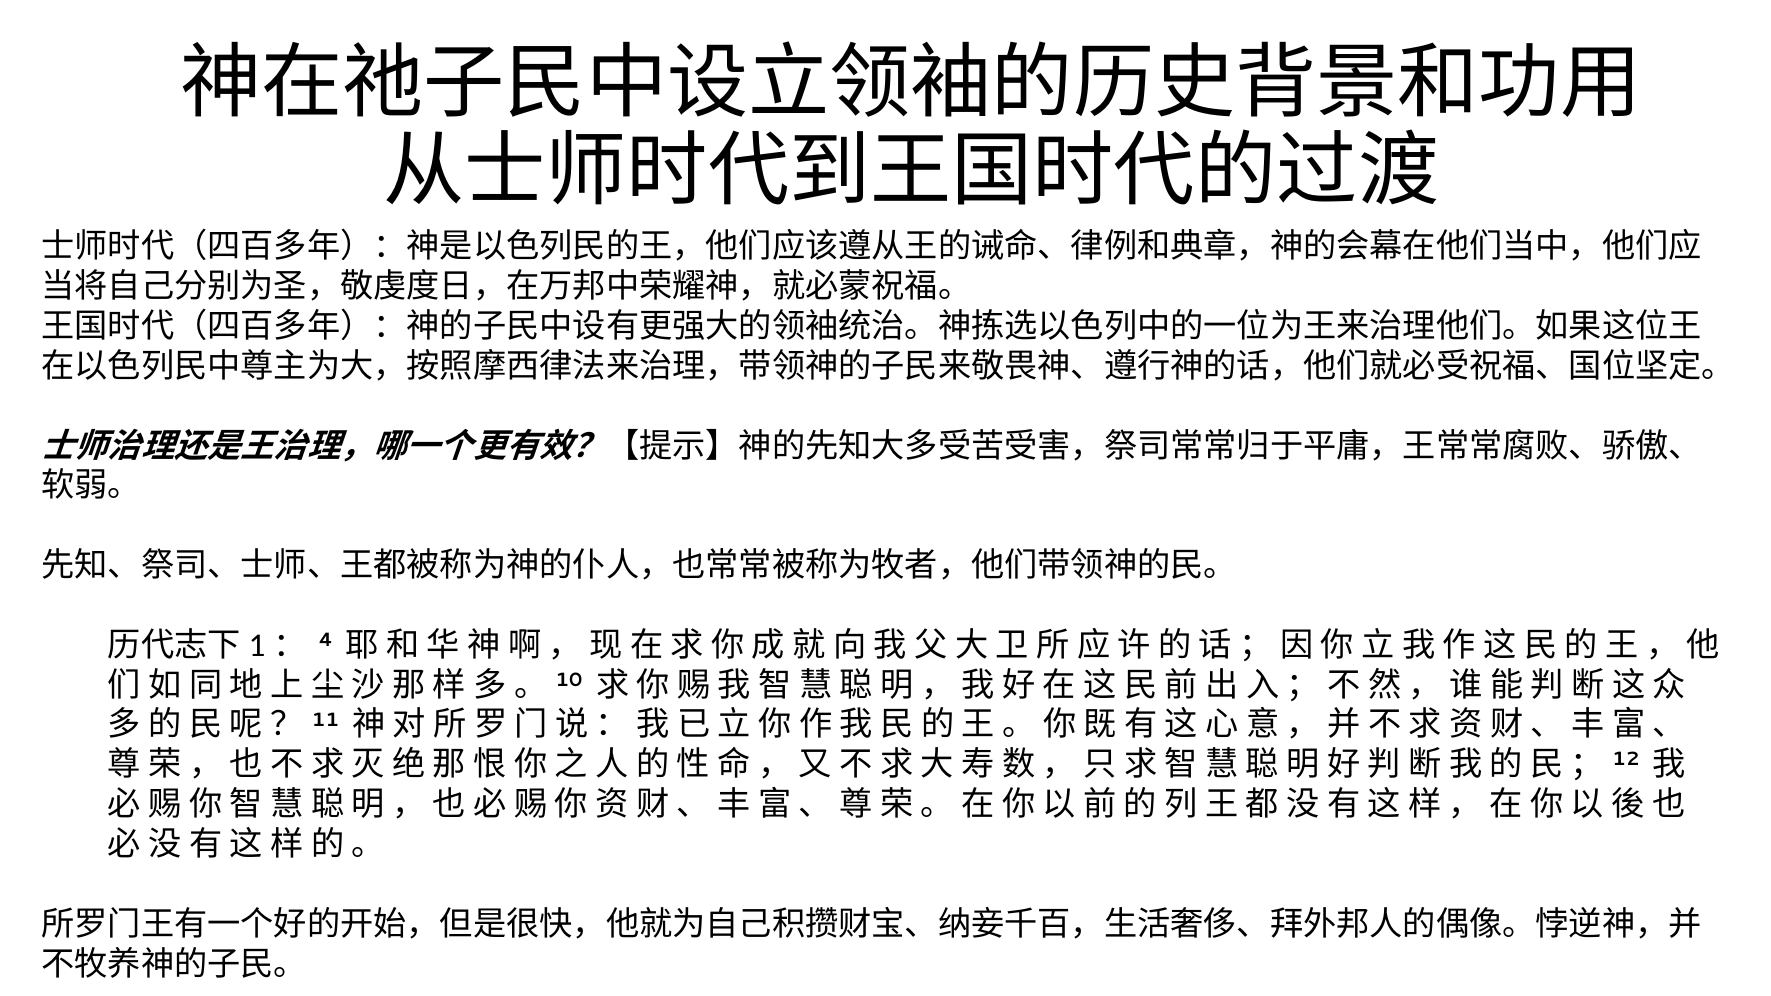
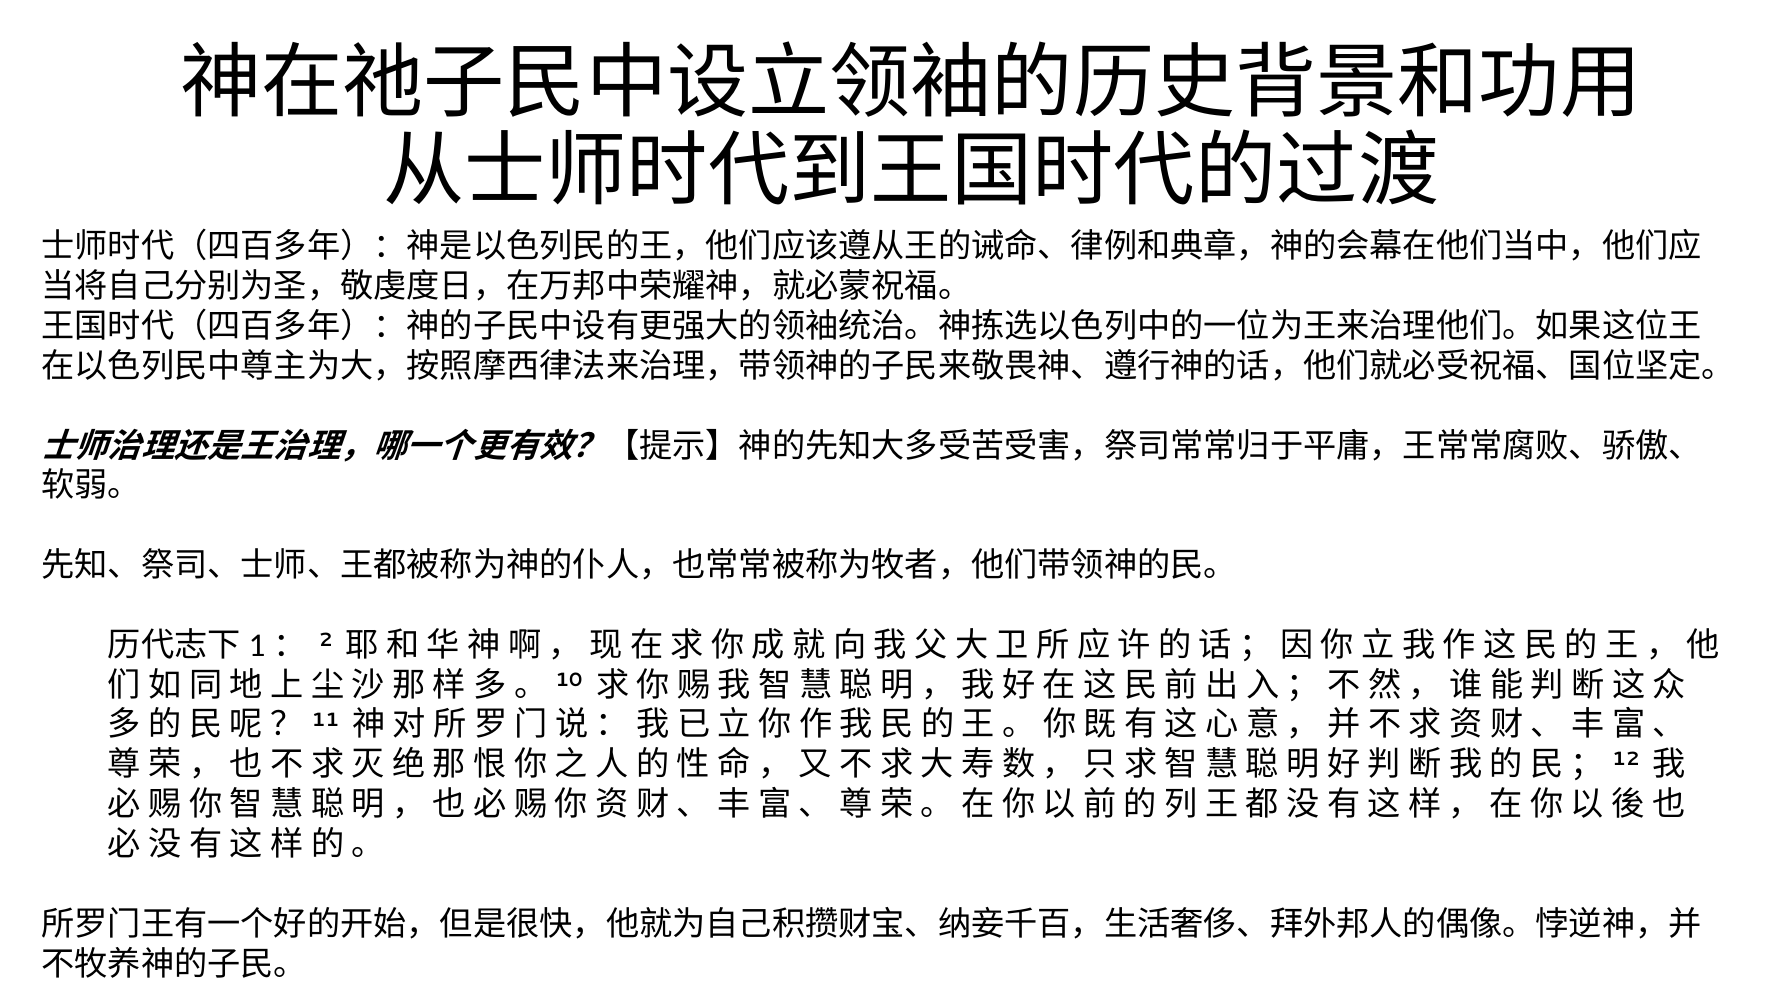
4: 4 -> 2 (326, 640)
